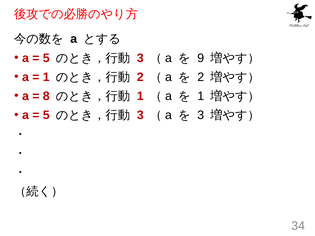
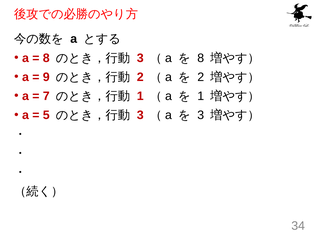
5: 5 -> 8 (46, 58)
9: 9 -> 8 (201, 58)
1: 1 -> 9 (46, 77)
8: 8 -> 7 (46, 96)
